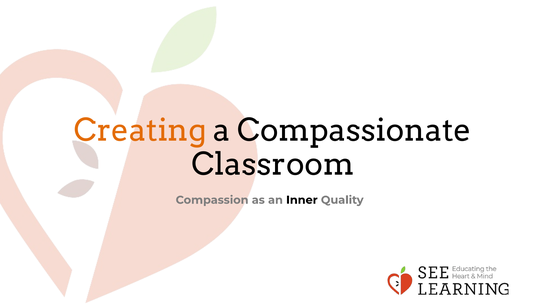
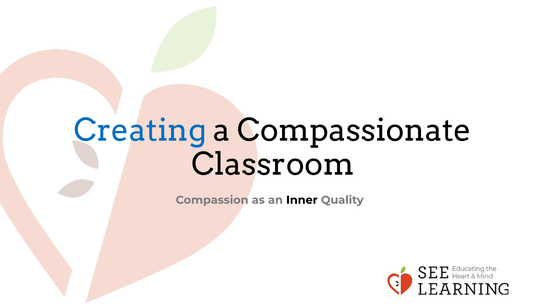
Creating colour: orange -> blue (140, 131)
